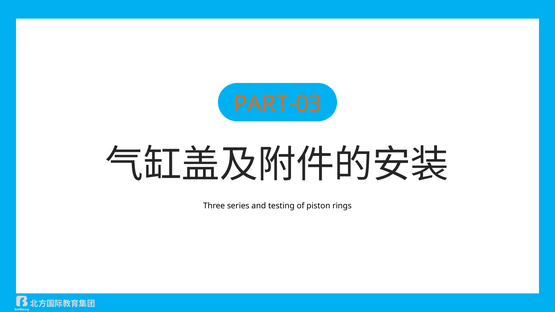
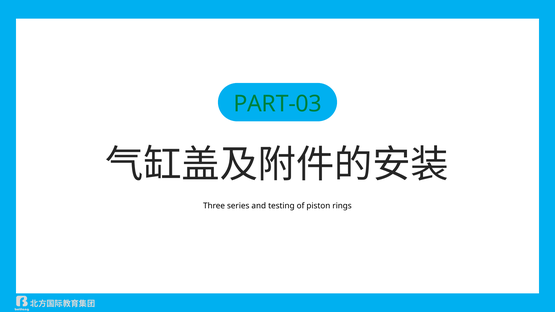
PART-03 colour: orange -> green (278, 104)
